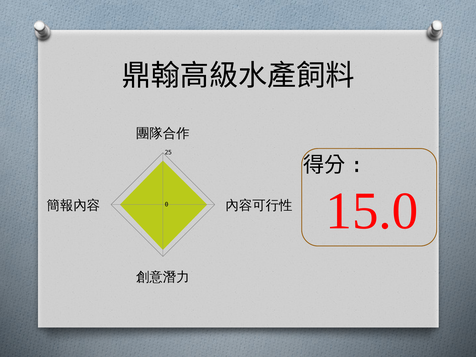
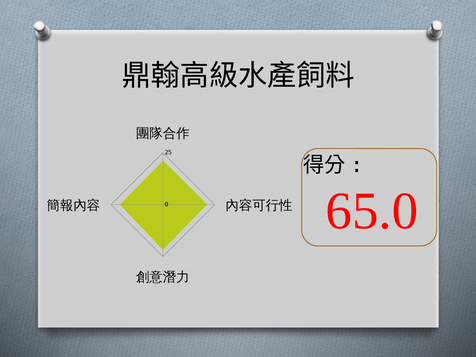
15.0: 15.0 -> 65.0 (372, 211)
